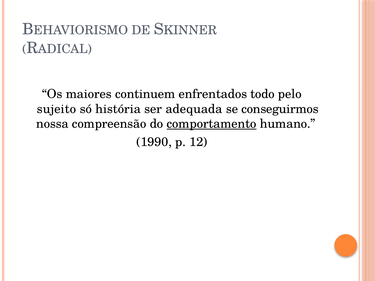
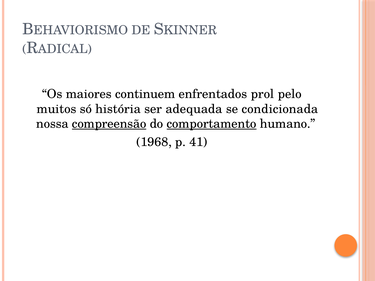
todo: todo -> prol (262, 94)
sujeito: sujeito -> muitos (56, 109)
conseguirmos: conseguirmos -> condicionada (280, 109)
compreensão underline: none -> present (109, 124)
1990: 1990 -> 1968 (154, 142)
12: 12 -> 41 (198, 142)
